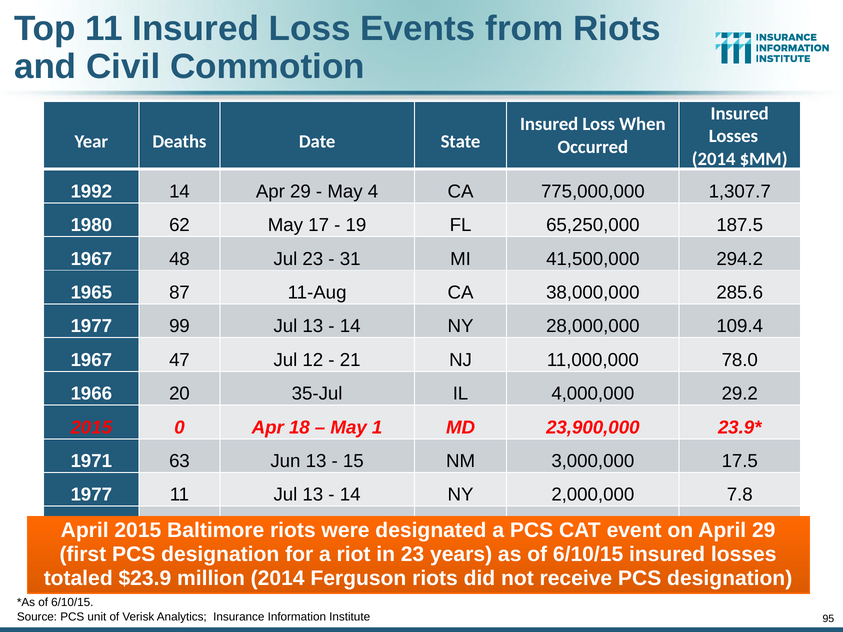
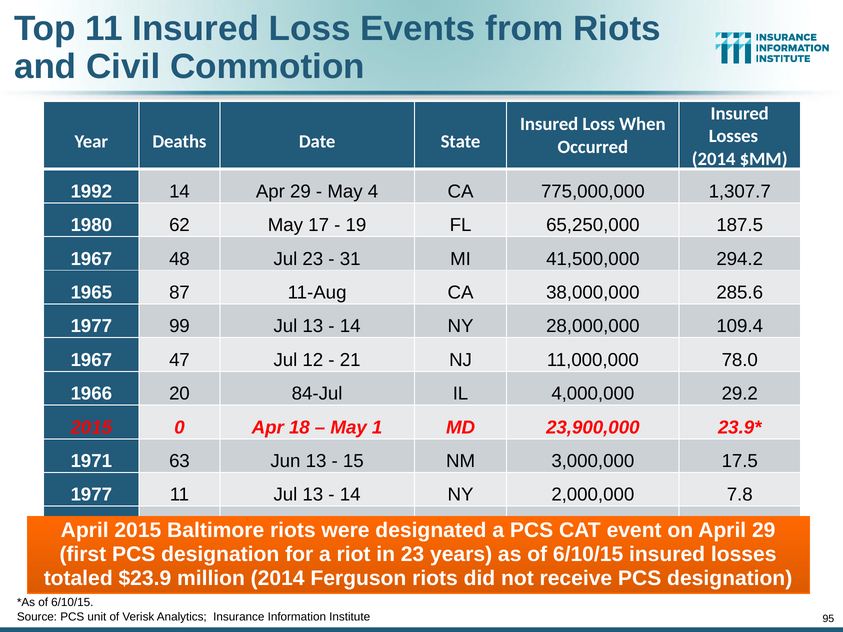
35-Jul: 35-Jul -> 84-Jul (317, 394)
